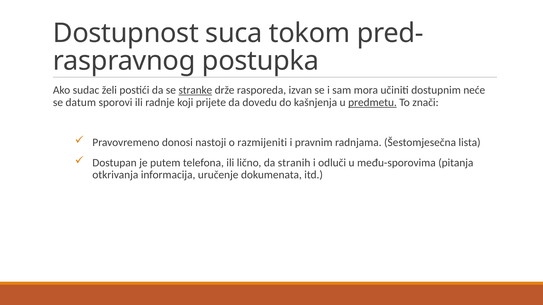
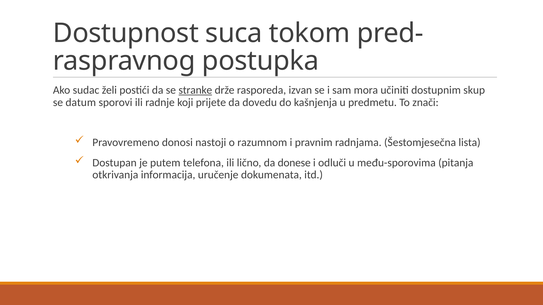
neće: neće -> skup (474, 90)
predmetu underline: present -> none (372, 103)
razmijeniti: razmijeniti -> razumnom (262, 143)
stranih: stranih -> donese (294, 163)
